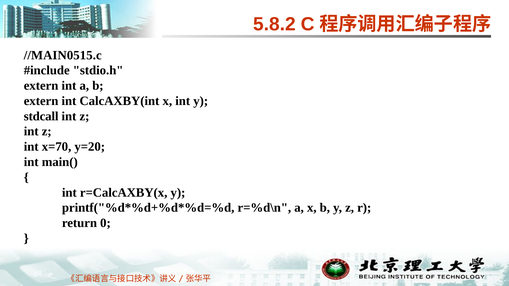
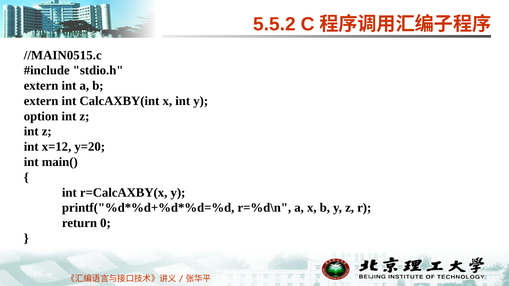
5.8.2: 5.8.2 -> 5.5.2 (274, 24)
stdcall: stdcall -> option (41, 116)
x=70: x=70 -> x=12 (57, 147)
